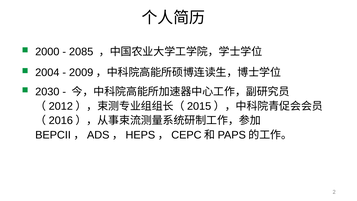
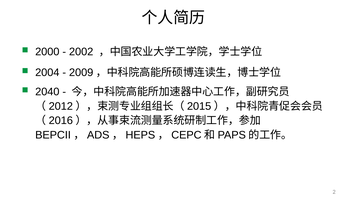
2085: 2085 -> 2002 (81, 52)
2030: 2030 -> 2040 (47, 92)
